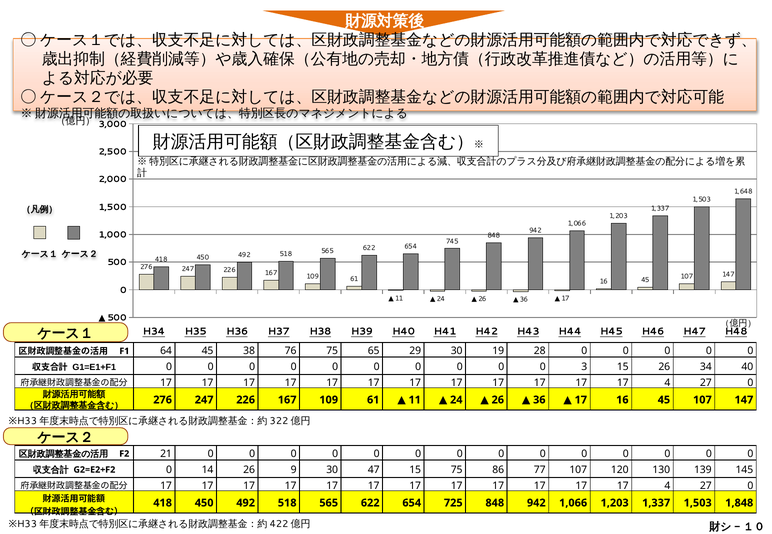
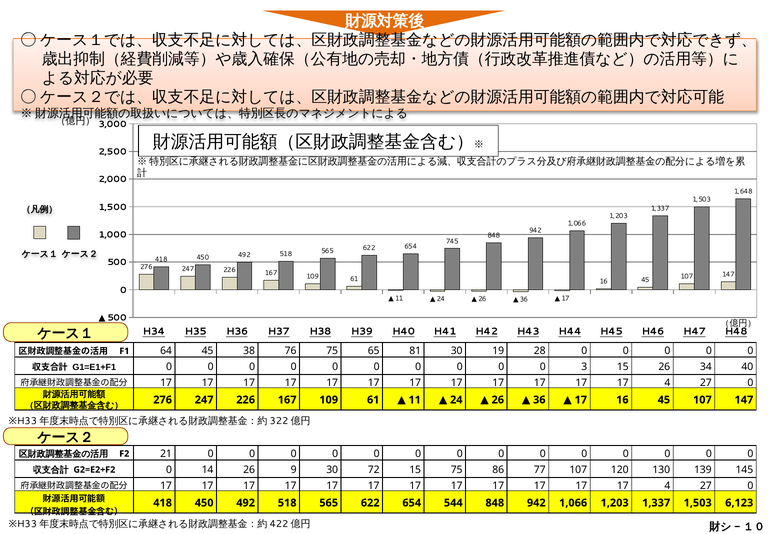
29: 29 -> 81 (415, 351)
47: 47 -> 72 (374, 470)
725: 725 -> 544 (453, 503)
1,848: 1,848 -> 6,123 (739, 503)
